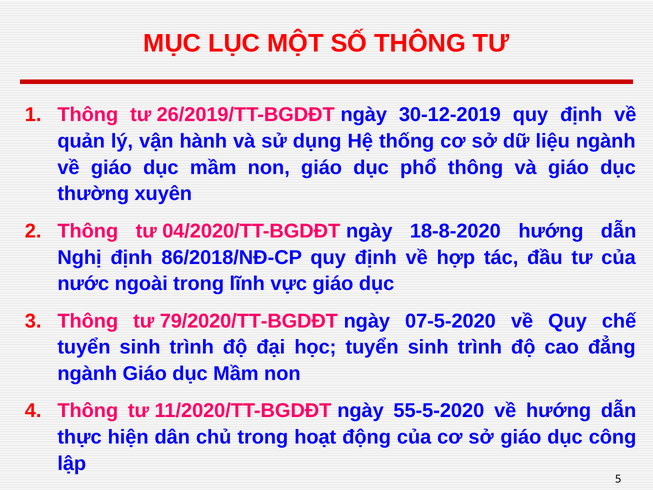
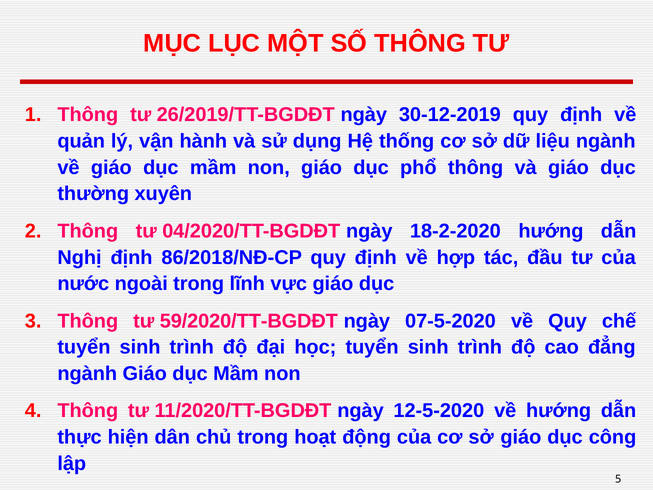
18-8-2020: 18-8-2020 -> 18-2-2020 (455, 231)
79/2020/TT-BGDĐT: 79/2020/TT-BGDĐT -> 59/2020/TT-BGDĐT (249, 321)
55-5-2020: 55-5-2020 -> 12-5-2020 (439, 411)
